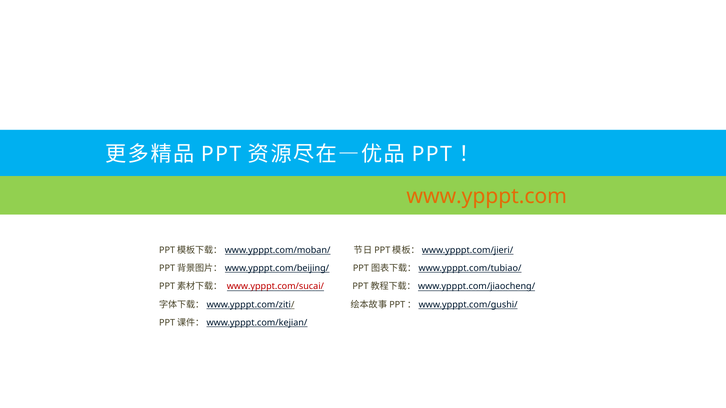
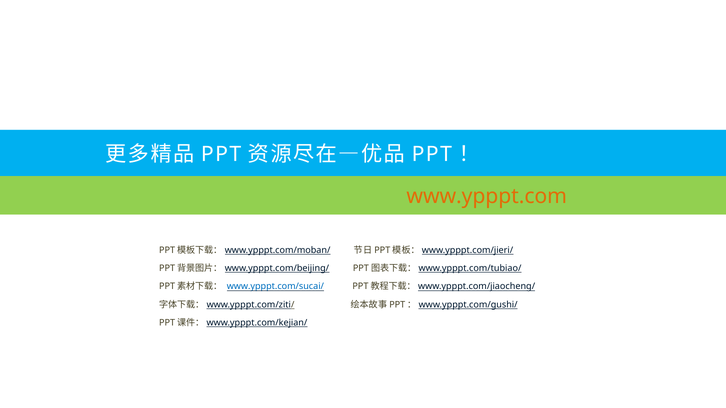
www.ypppt.com/sucai/ colour: red -> blue (275, 287)
